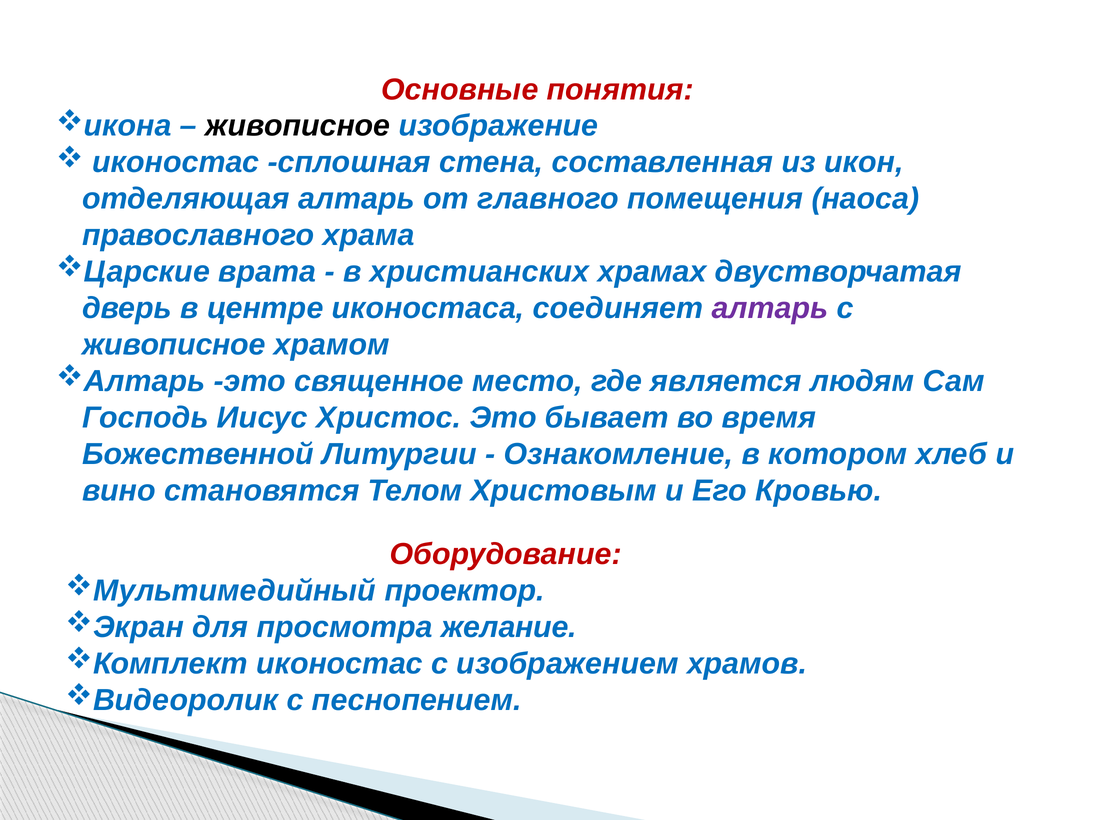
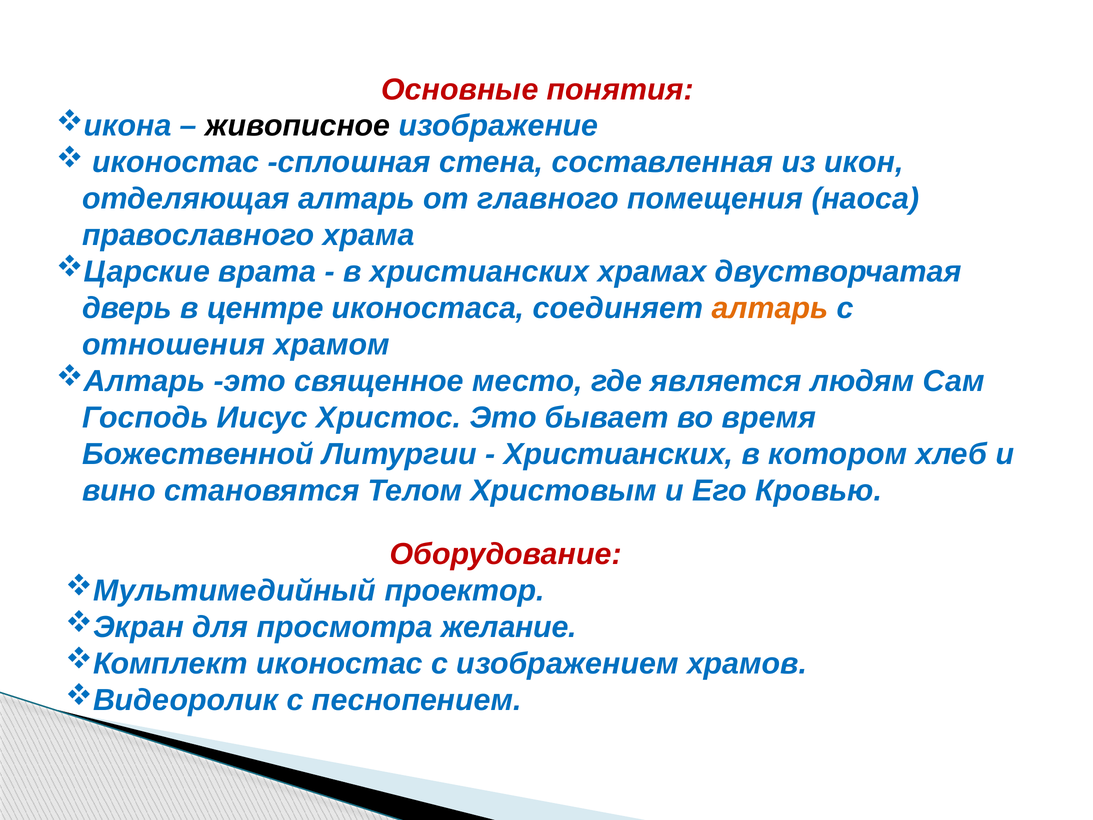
алтарь colour: purple -> orange (770, 308)
живописное: живописное -> отношения (174, 345)
Ознакомление: Ознакомление -> Христианских (618, 454)
